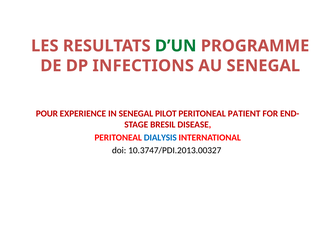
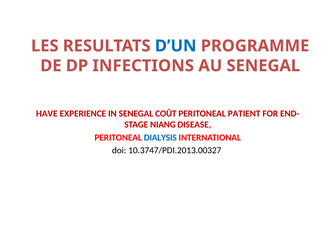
D’UN colour: green -> blue (176, 46)
POUR: POUR -> HAVE (47, 113)
PILOT: PILOT -> COÛT (166, 113)
BRESIL: BRESIL -> NIANG (163, 124)
